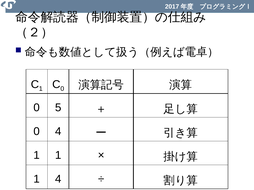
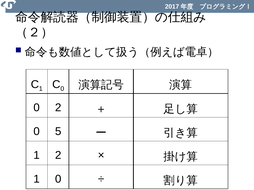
0 5: 5 -> 2 (58, 108)
0 4: 4 -> 5 (58, 132)
1 1: 1 -> 2 (58, 156)
1 4: 4 -> 0 (58, 179)
